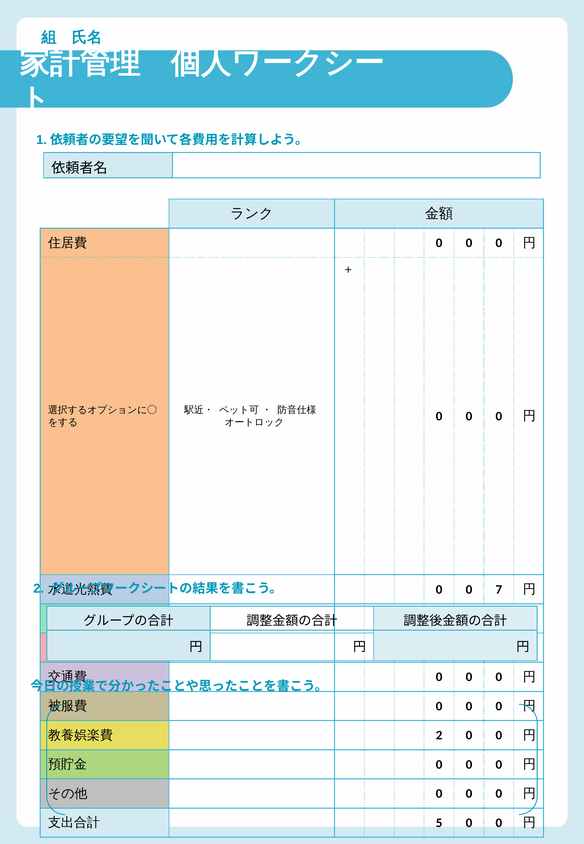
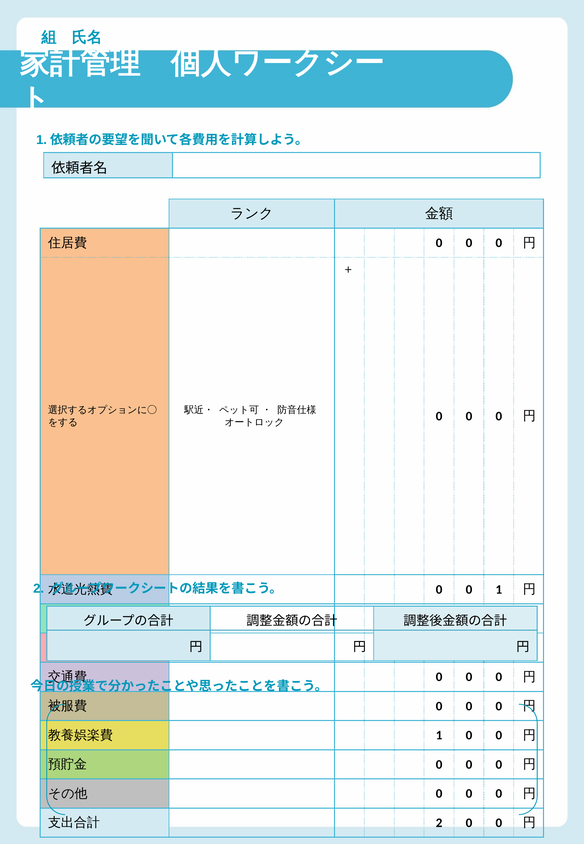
0 7: 7 -> 1 (499, 589)
2: 2 -> 1 (439, 735)
5: 5 -> 2 (439, 822)
